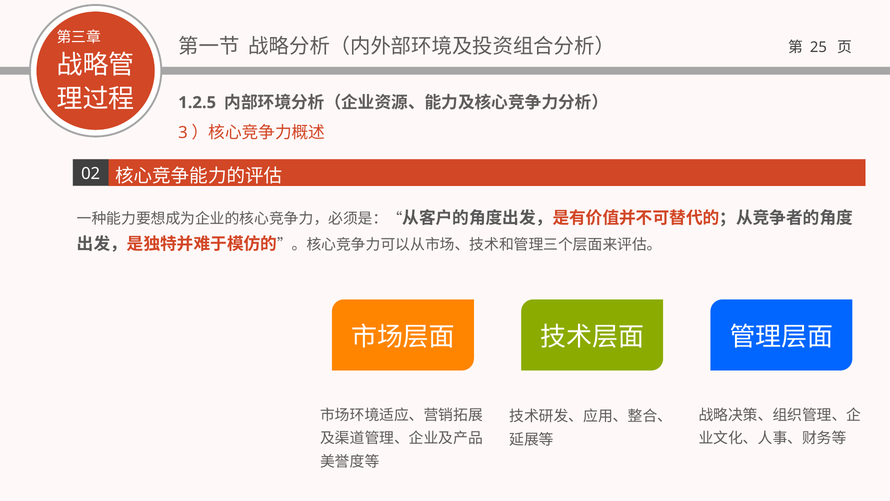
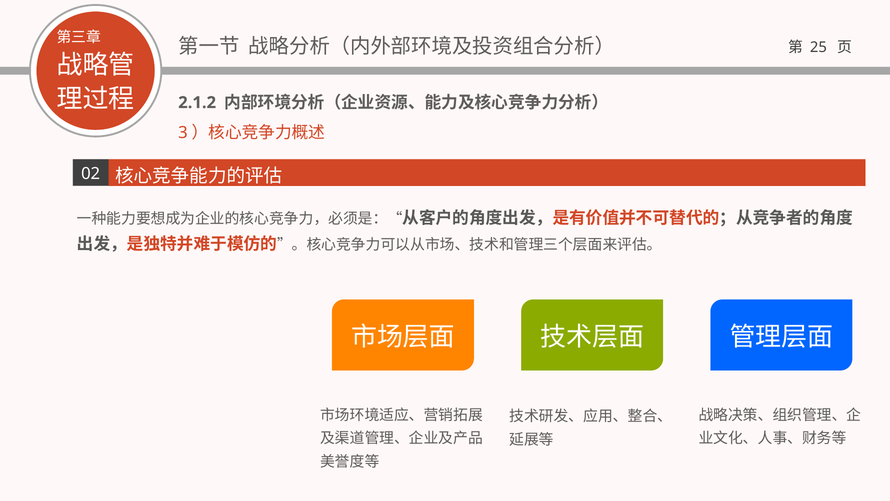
1.2.5: 1.2.5 -> 2.1.2 (197, 103)
